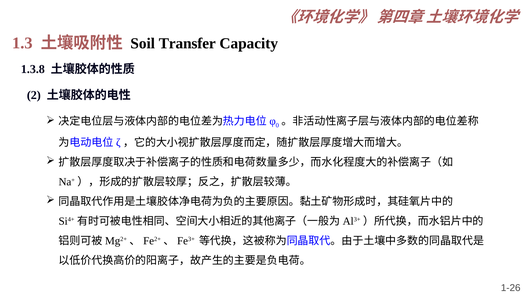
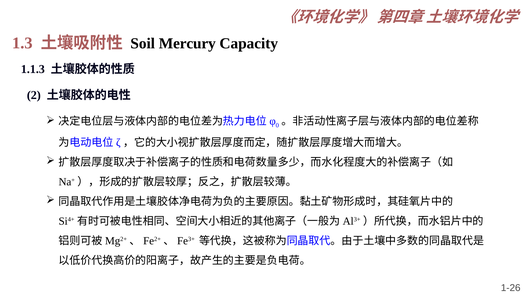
Transfer: Transfer -> Mercury (187, 44)
1.3.8: 1.3.8 -> 1.1.3 (33, 69)
